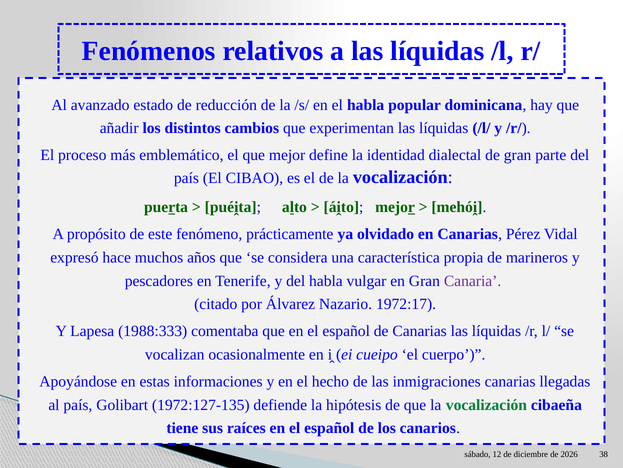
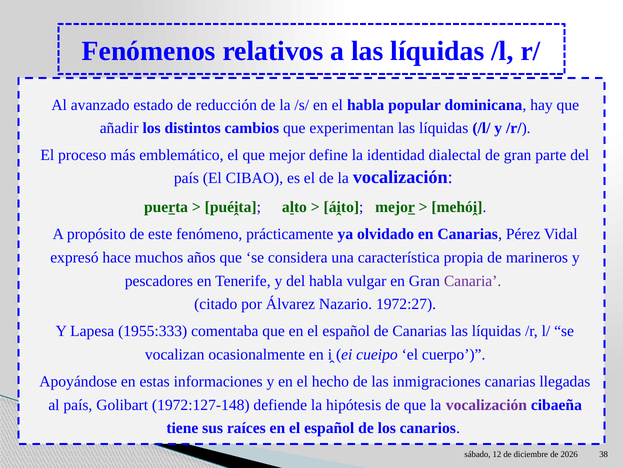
1972:17: 1972:17 -> 1972:27 (406, 304)
1988:333: 1988:333 -> 1955:333 (153, 331)
1972:127-135: 1972:127-135 -> 1972:127-148 (201, 404)
vocalización colour: green -> purple (486, 404)
